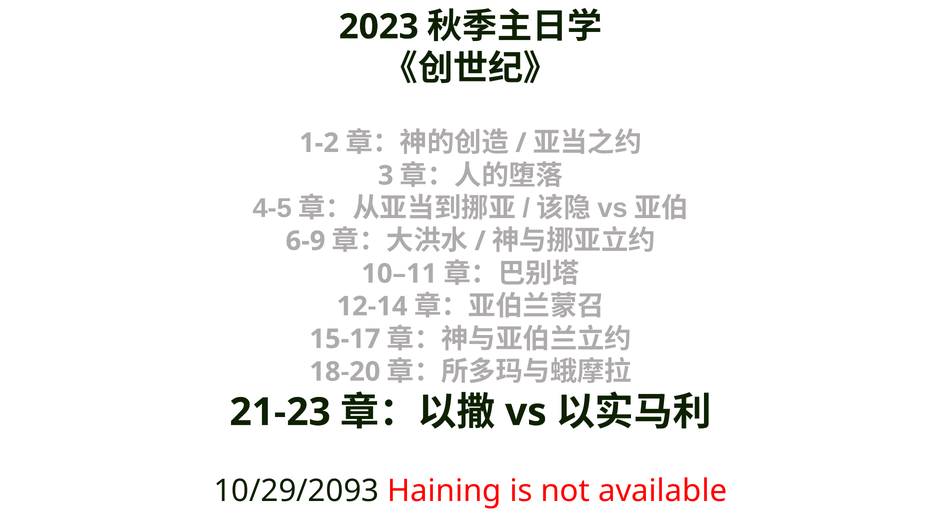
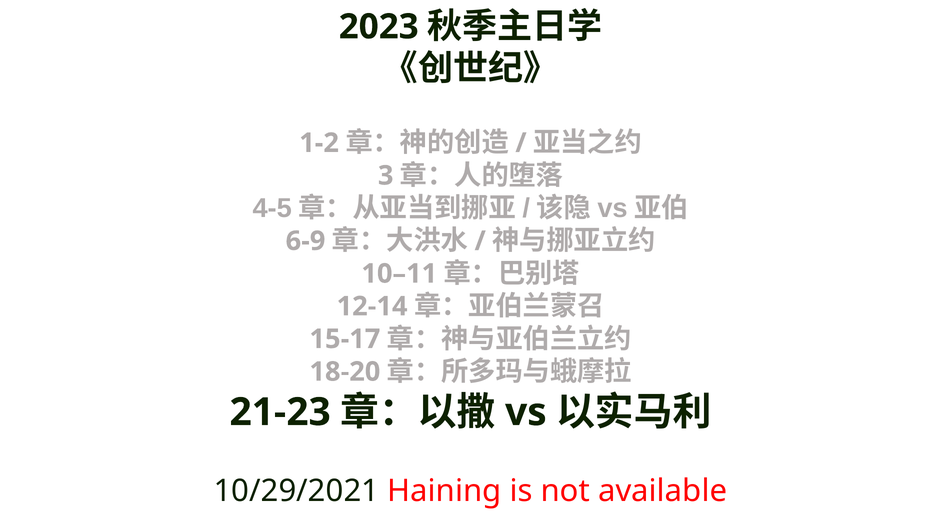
10/29/2093: 10/29/2093 -> 10/29/2021 (296, 491)
